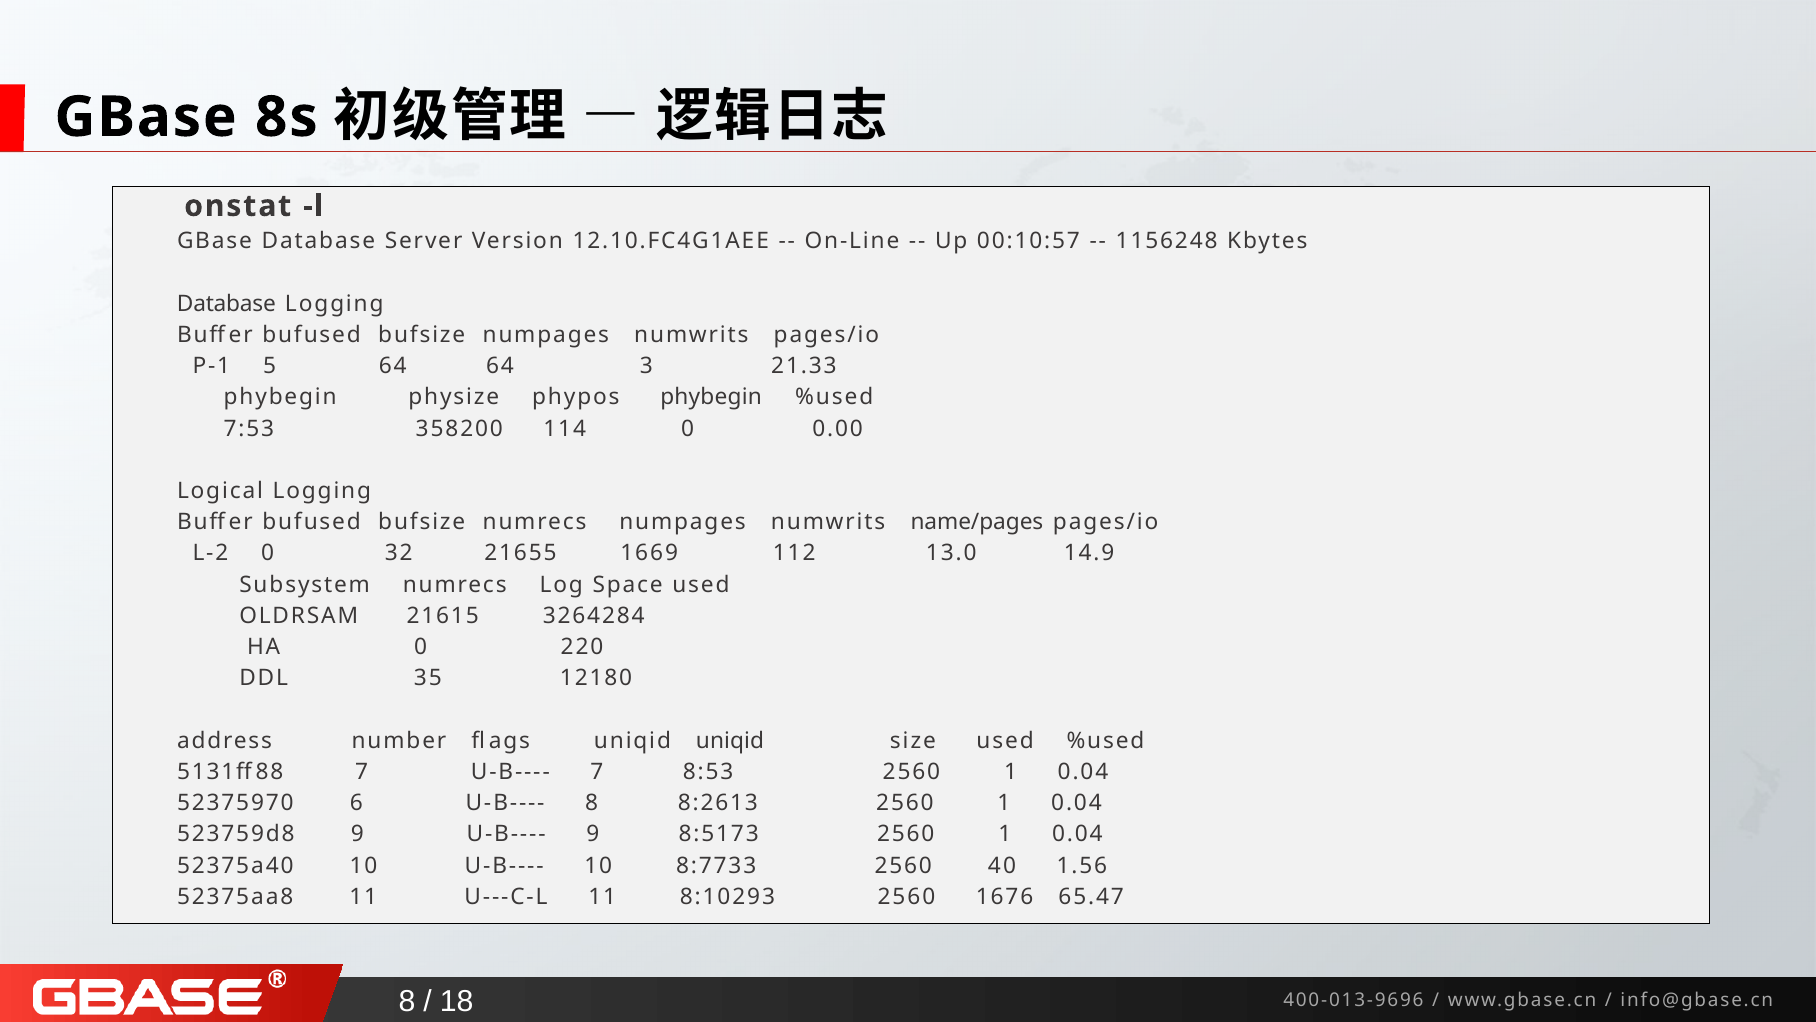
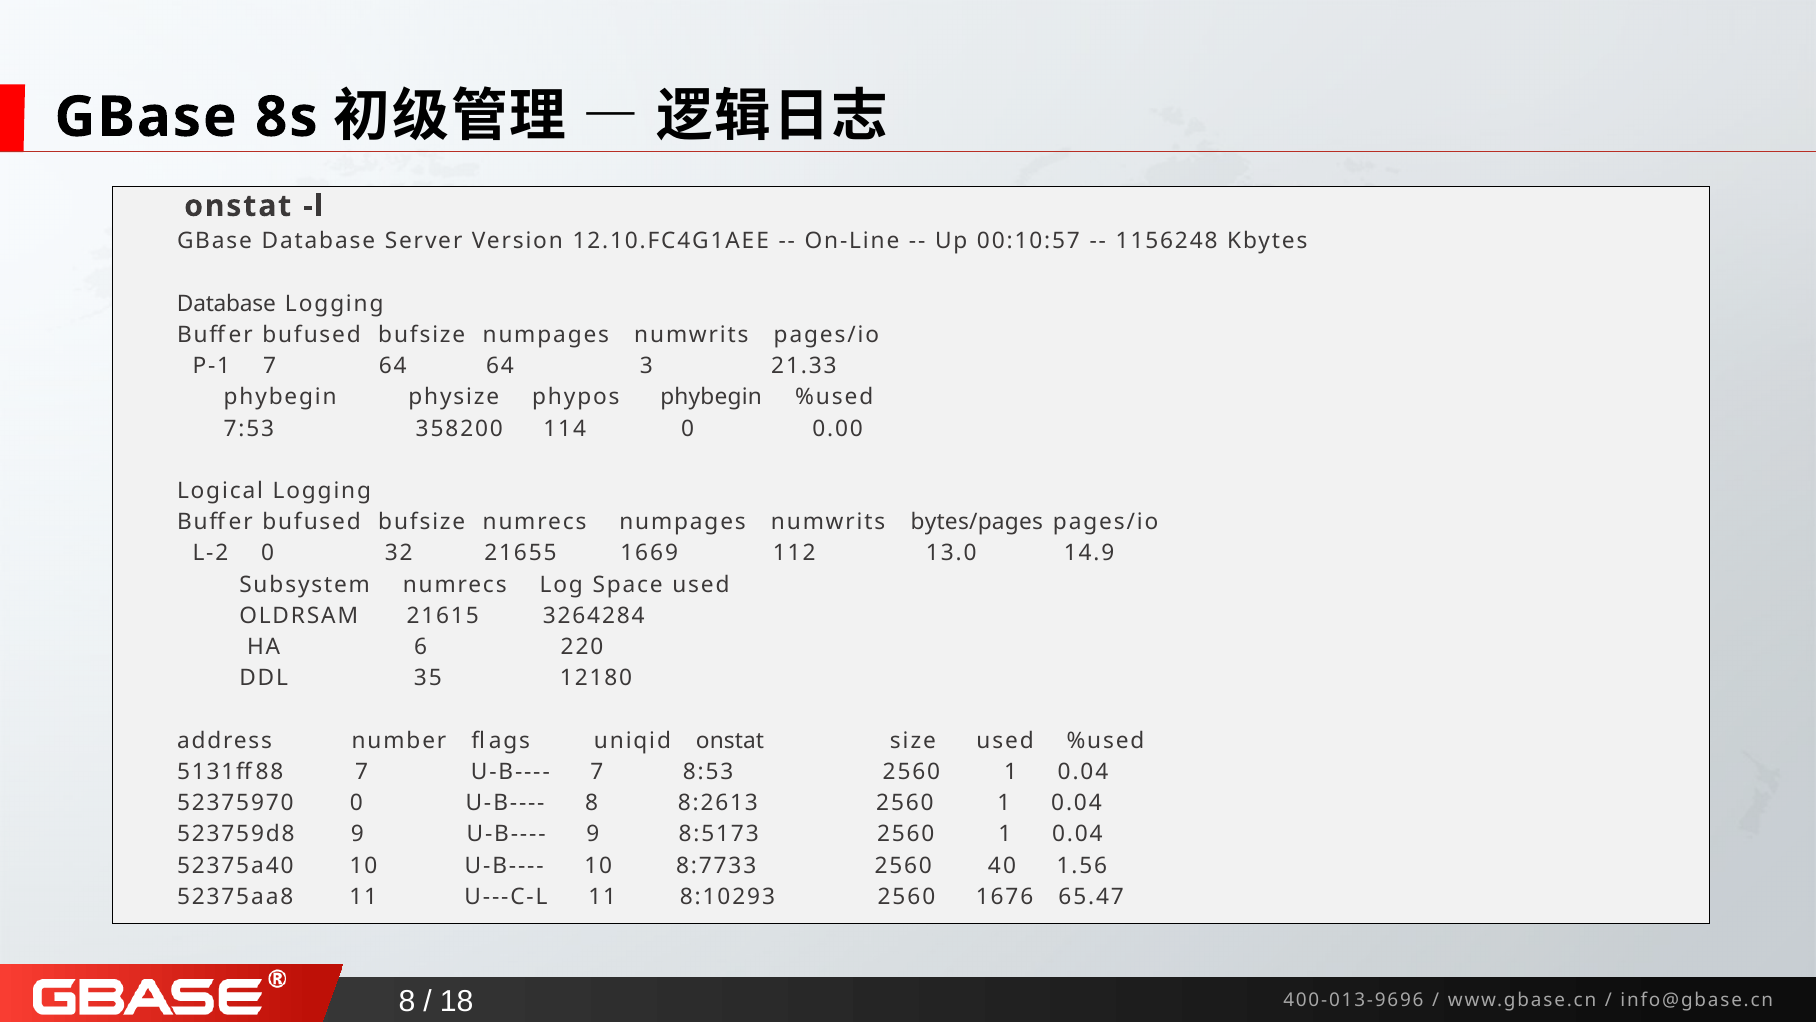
P-1 5: 5 -> 7 (270, 366)
name/pages: name/pages -> bytes/pages (977, 522)
HA 0: 0 -> 6 (420, 647)
uniqid uniqid: uniqid -> onstat (730, 740)
52375970 6: 6 -> 0 (356, 803)
